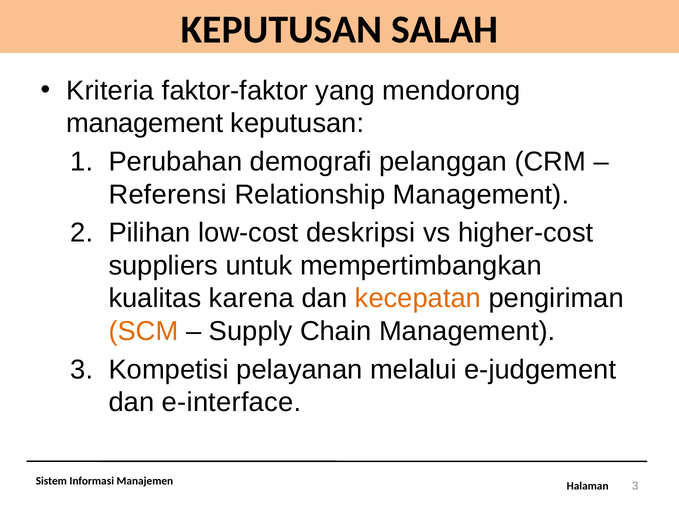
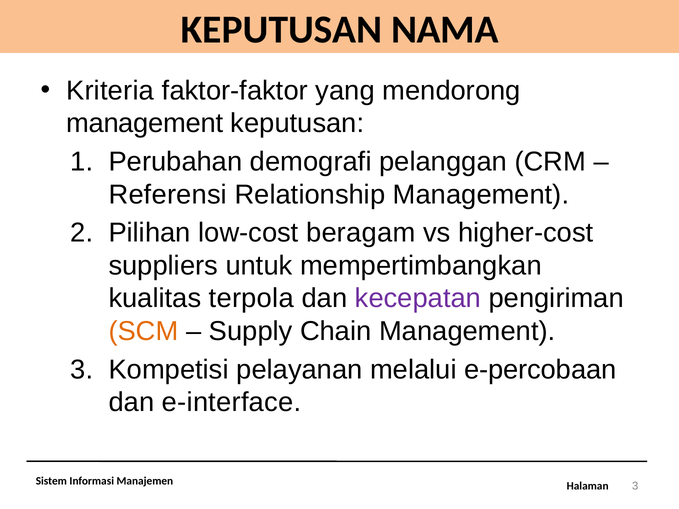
SALAH: SALAH -> NAMA (445, 30)
deskripsi: deskripsi -> beragam (361, 233)
karena: karena -> terpola (251, 299)
kecepatan colour: orange -> purple (418, 299)
e-judgement: e-judgement -> e-percobaan (540, 370)
